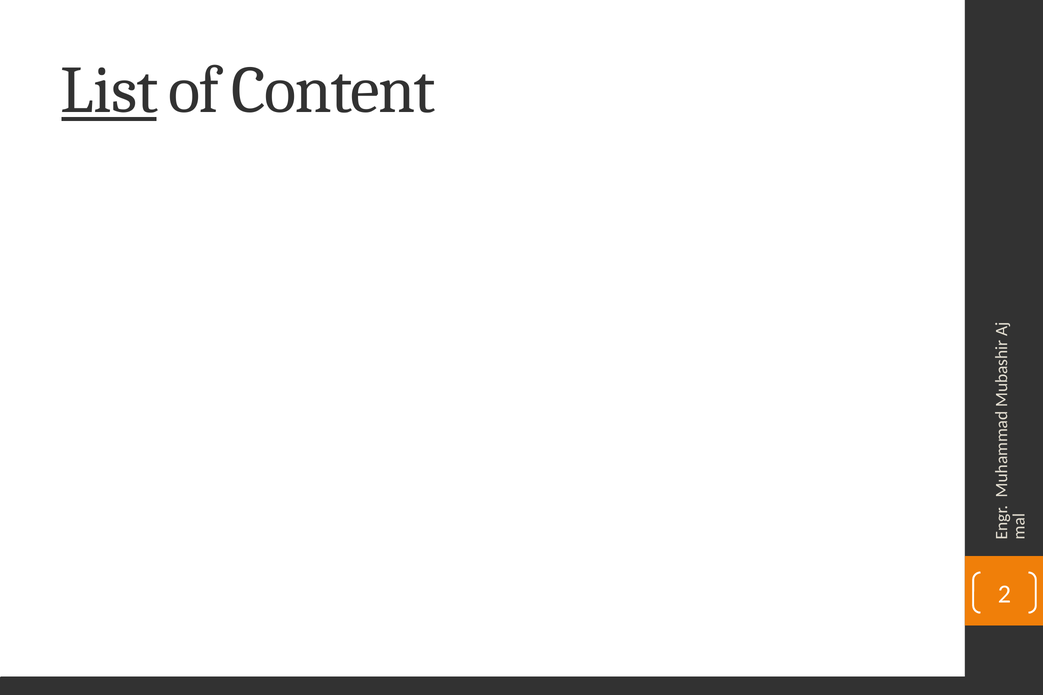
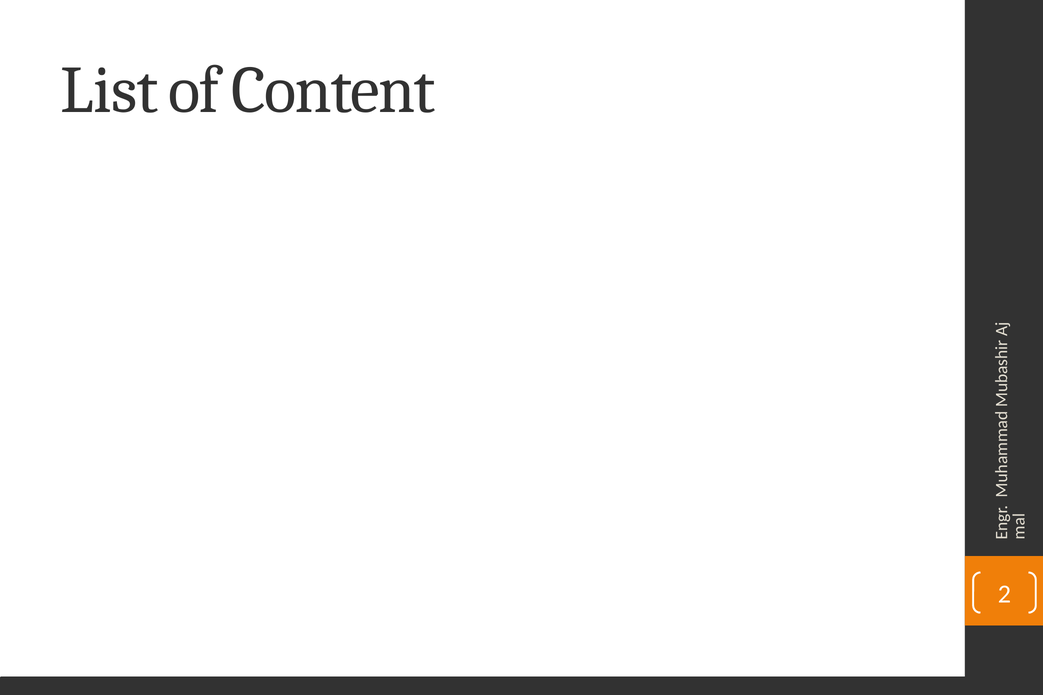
List underline: present -> none (109, 90)
